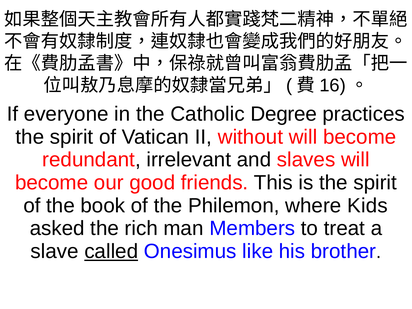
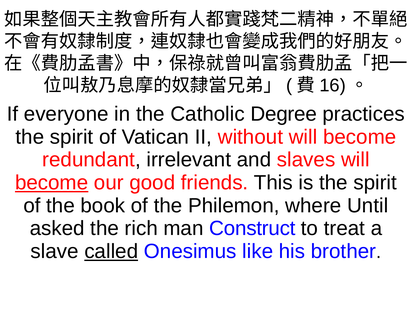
become underline: none -> present (52, 183)
Kids: Kids -> Until (368, 206)
Members: Members -> Construct (252, 228)
